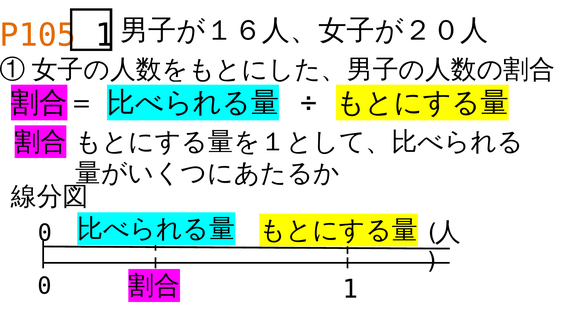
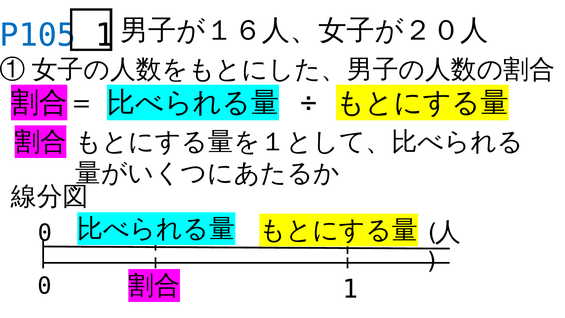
P105 colour: orange -> blue (38, 35)
